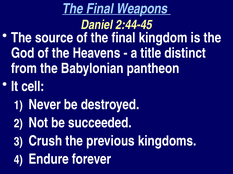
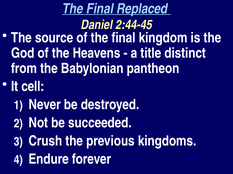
Weapons: Weapons -> Replaced (142, 9)
